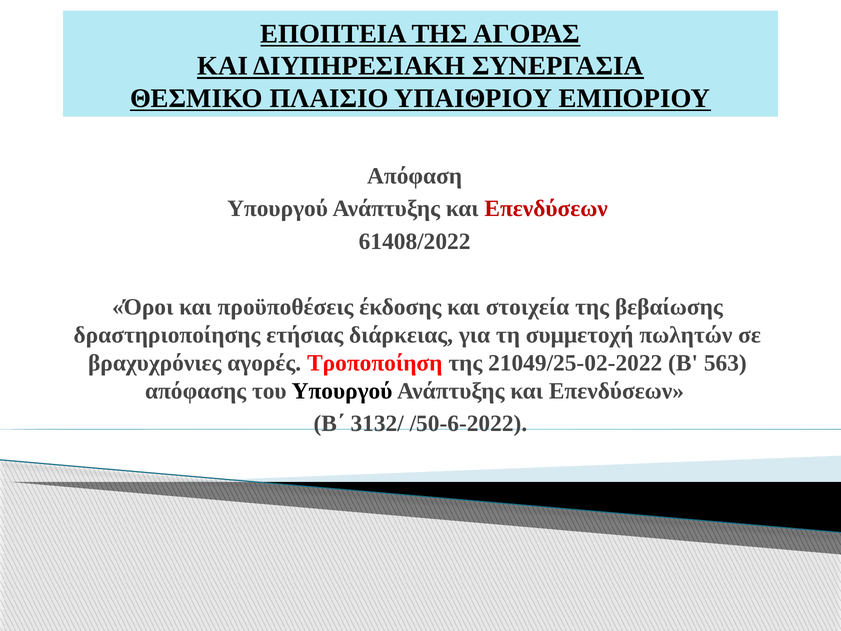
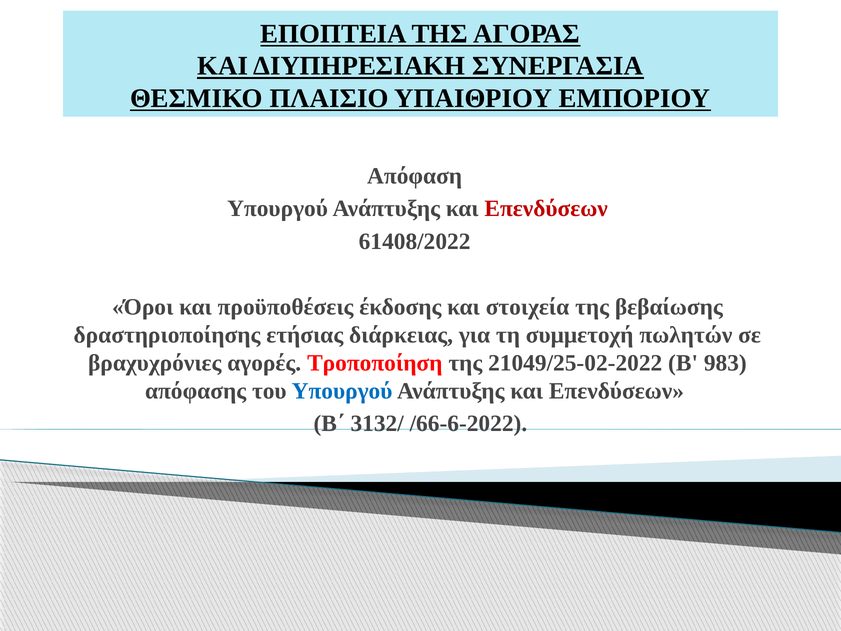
563: 563 -> 983 (725, 363)
Υπουργού colour: black -> blue (342, 391)
/50-6-2022: /50-6-2022 -> /66-6-2022 (468, 424)
